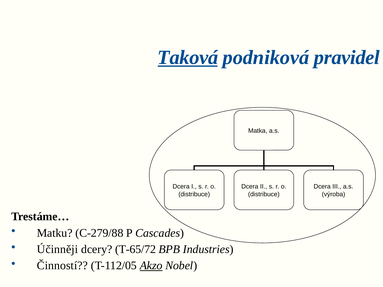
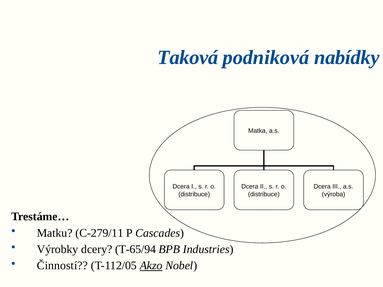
Taková underline: present -> none (188, 58)
pravidel: pravidel -> nabídky (347, 58)
C-279/88: C-279/88 -> C-279/11 (99, 233)
Účinněji: Účinněji -> Výrobky (58, 249)
T-65/72: T-65/72 -> T-65/94 (135, 249)
